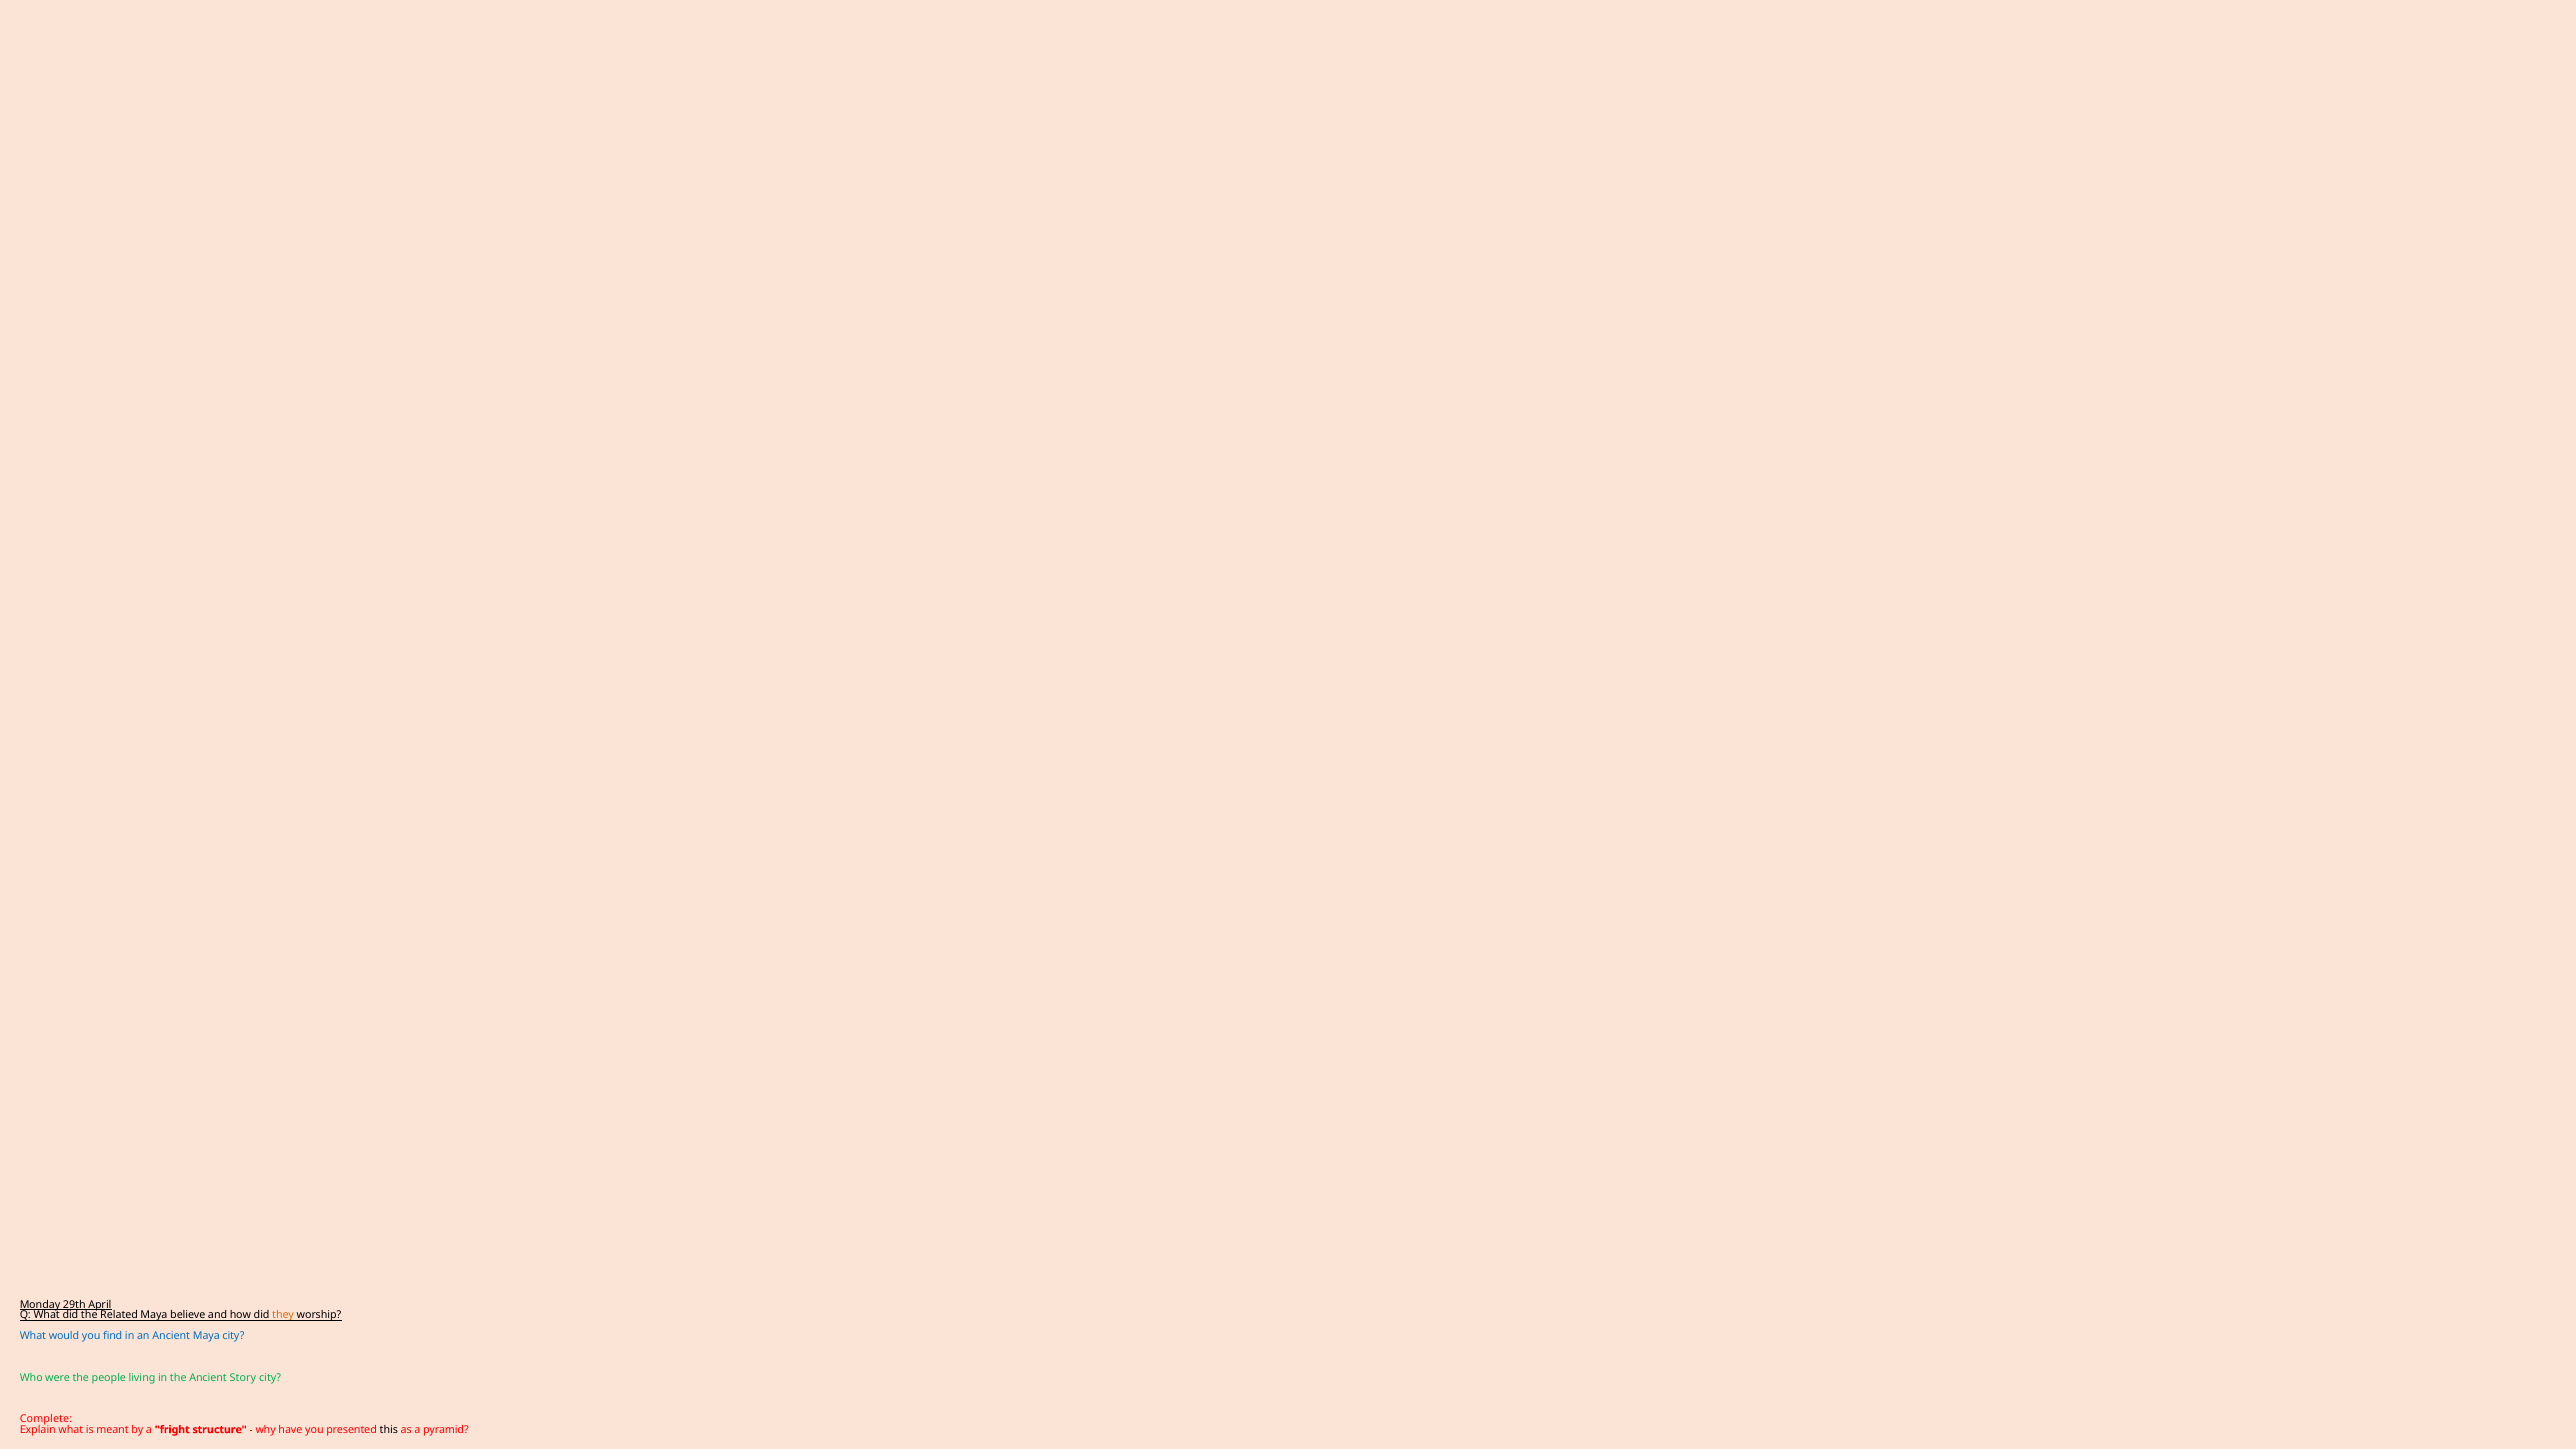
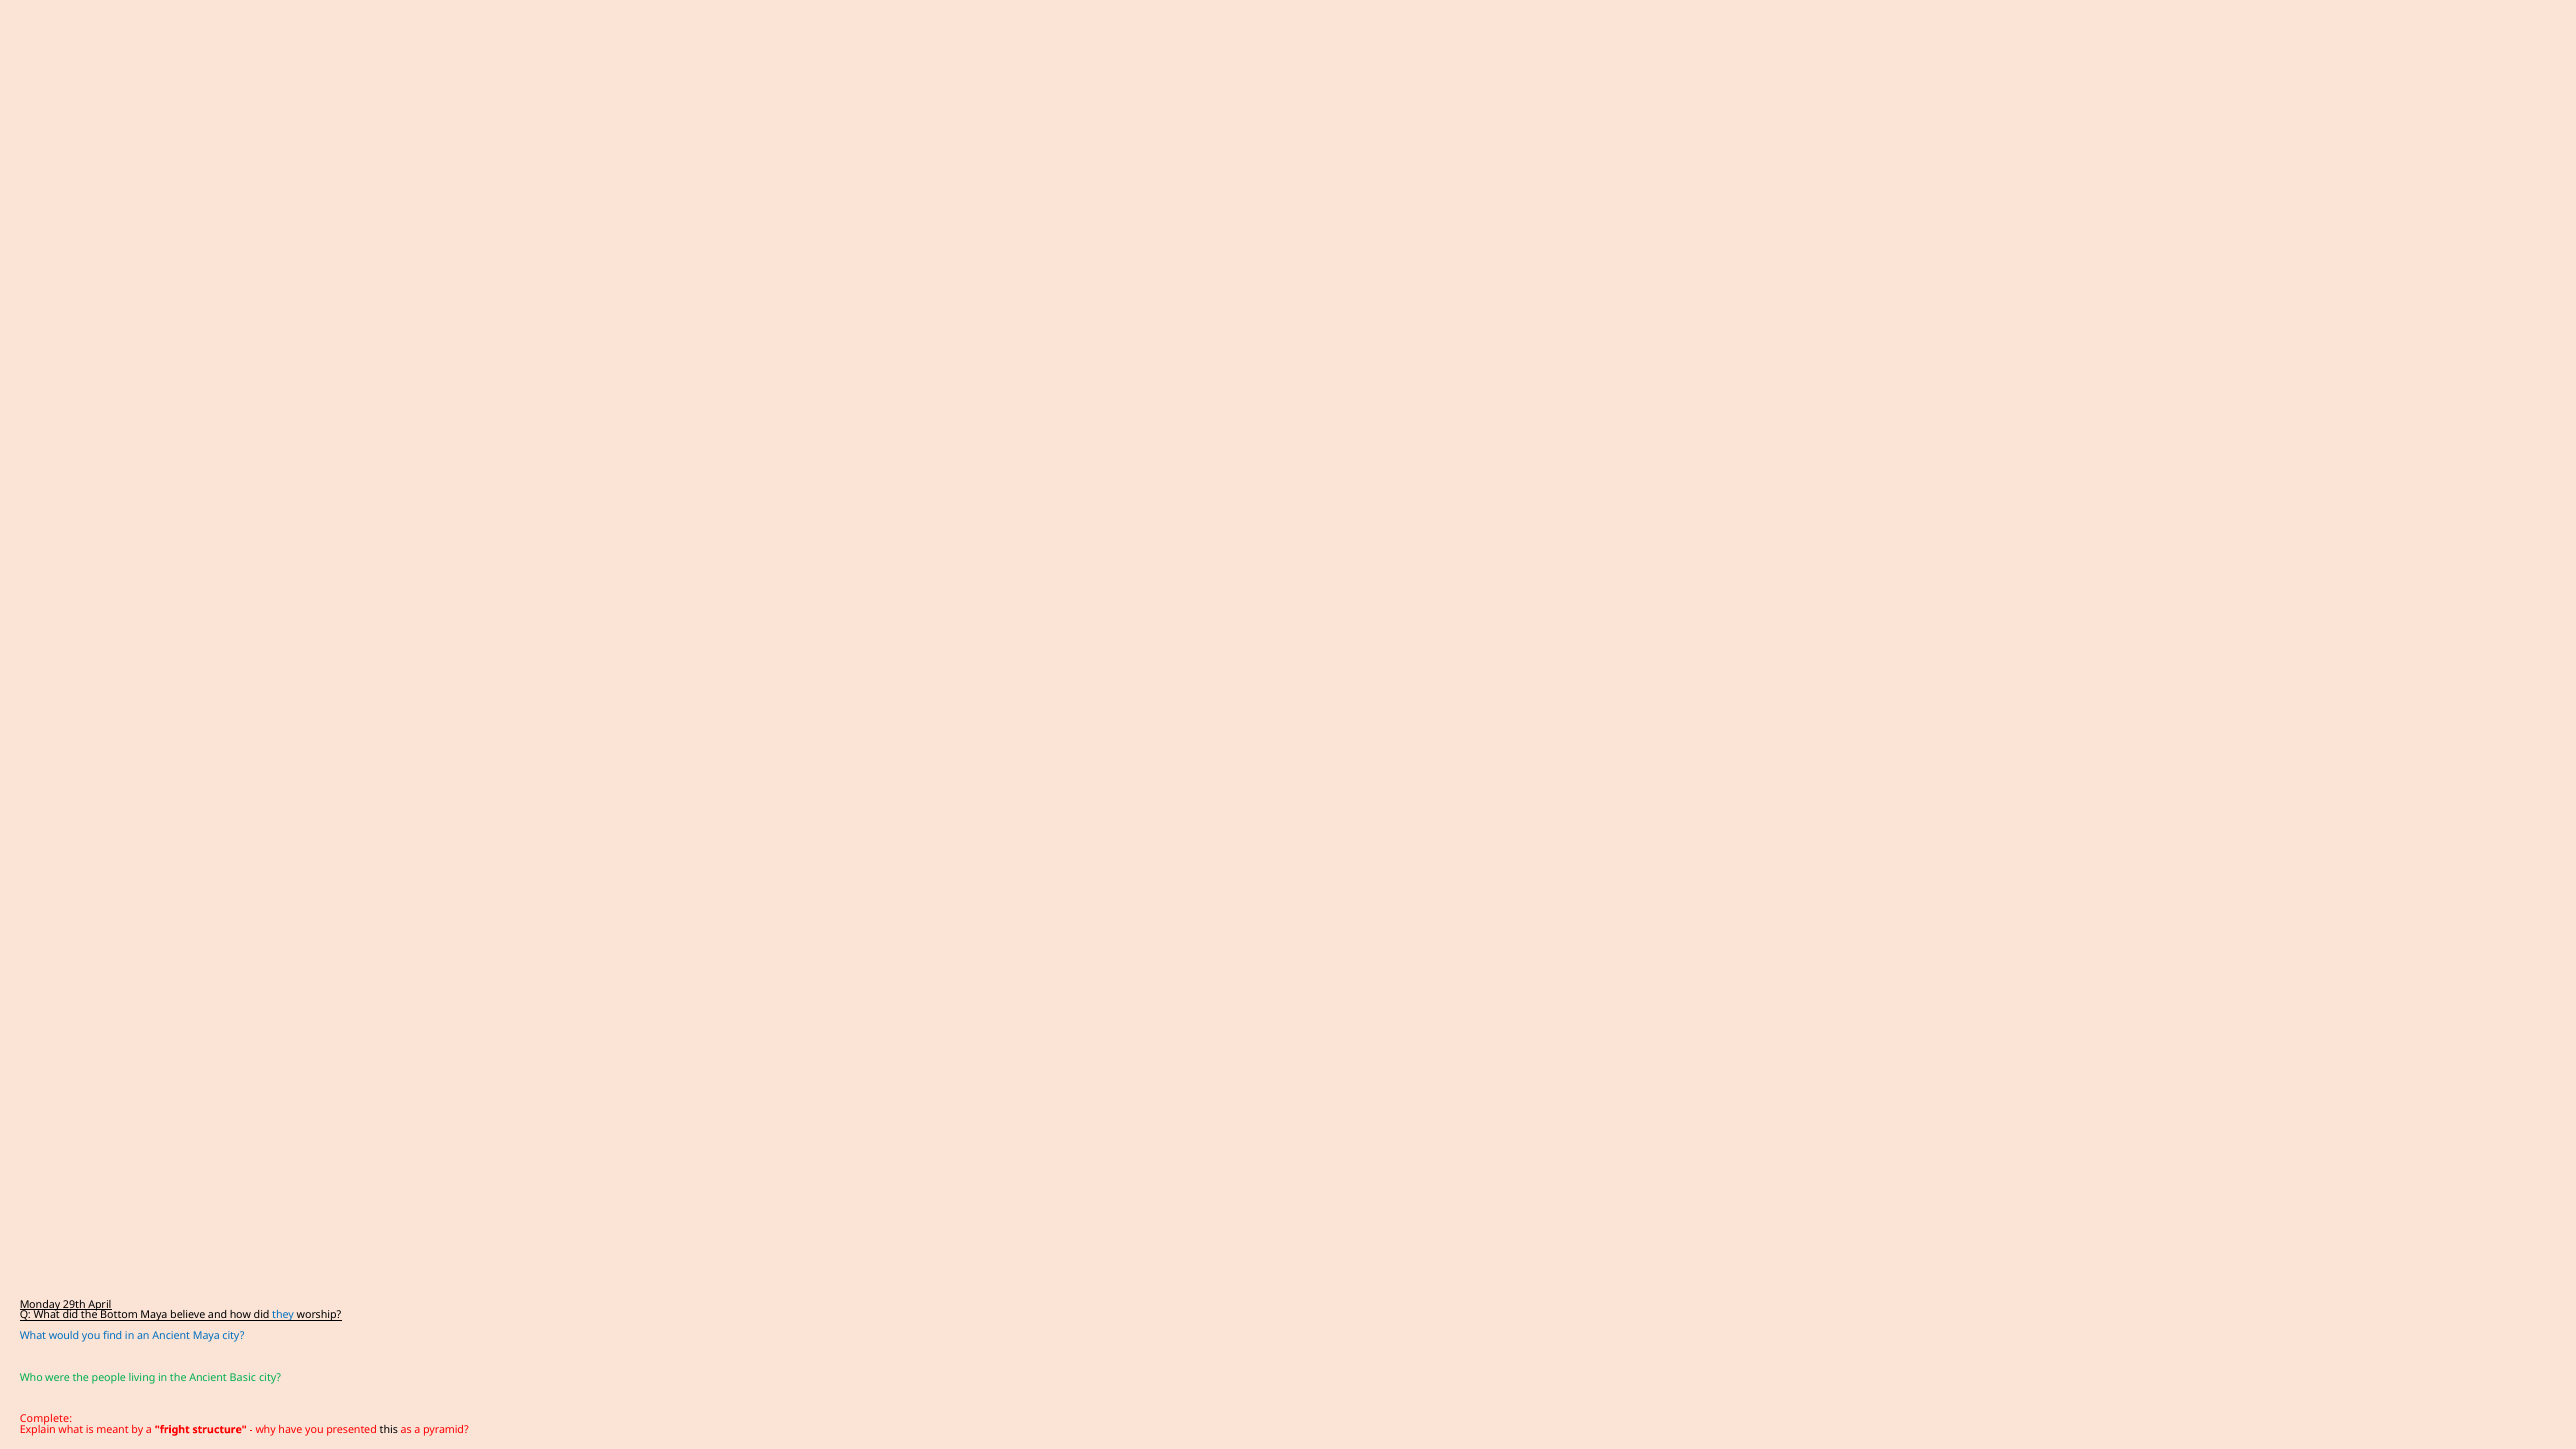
Related: Related -> Bottom (119, 1315)
they colour: orange -> blue (283, 1315)
Story: Story -> Basic (243, 1378)
